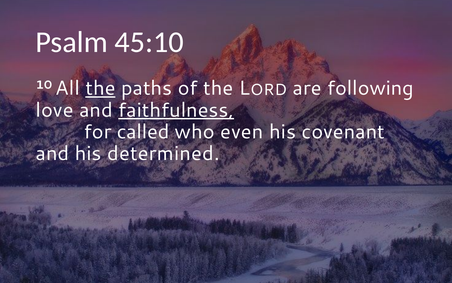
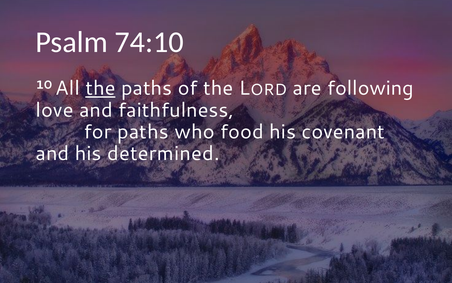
45:10: 45:10 -> 74:10 (149, 42)
faithfulness underline: present -> none (176, 110)
for called: called -> paths (143, 132)
even: even -> food (242, 132)
